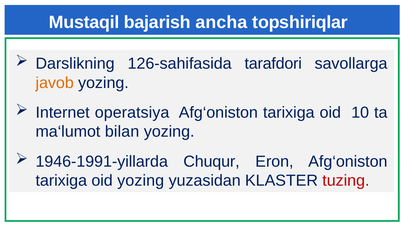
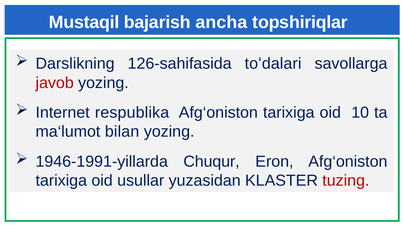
tarafdori: tarafdori -> toʻdalari (273, 64)
javob colour: orange -> red (55, 83)
operatsiya: operatsiya -> respublika (132, 113)
oid yozing: yozing -> usullar (141, 181)
